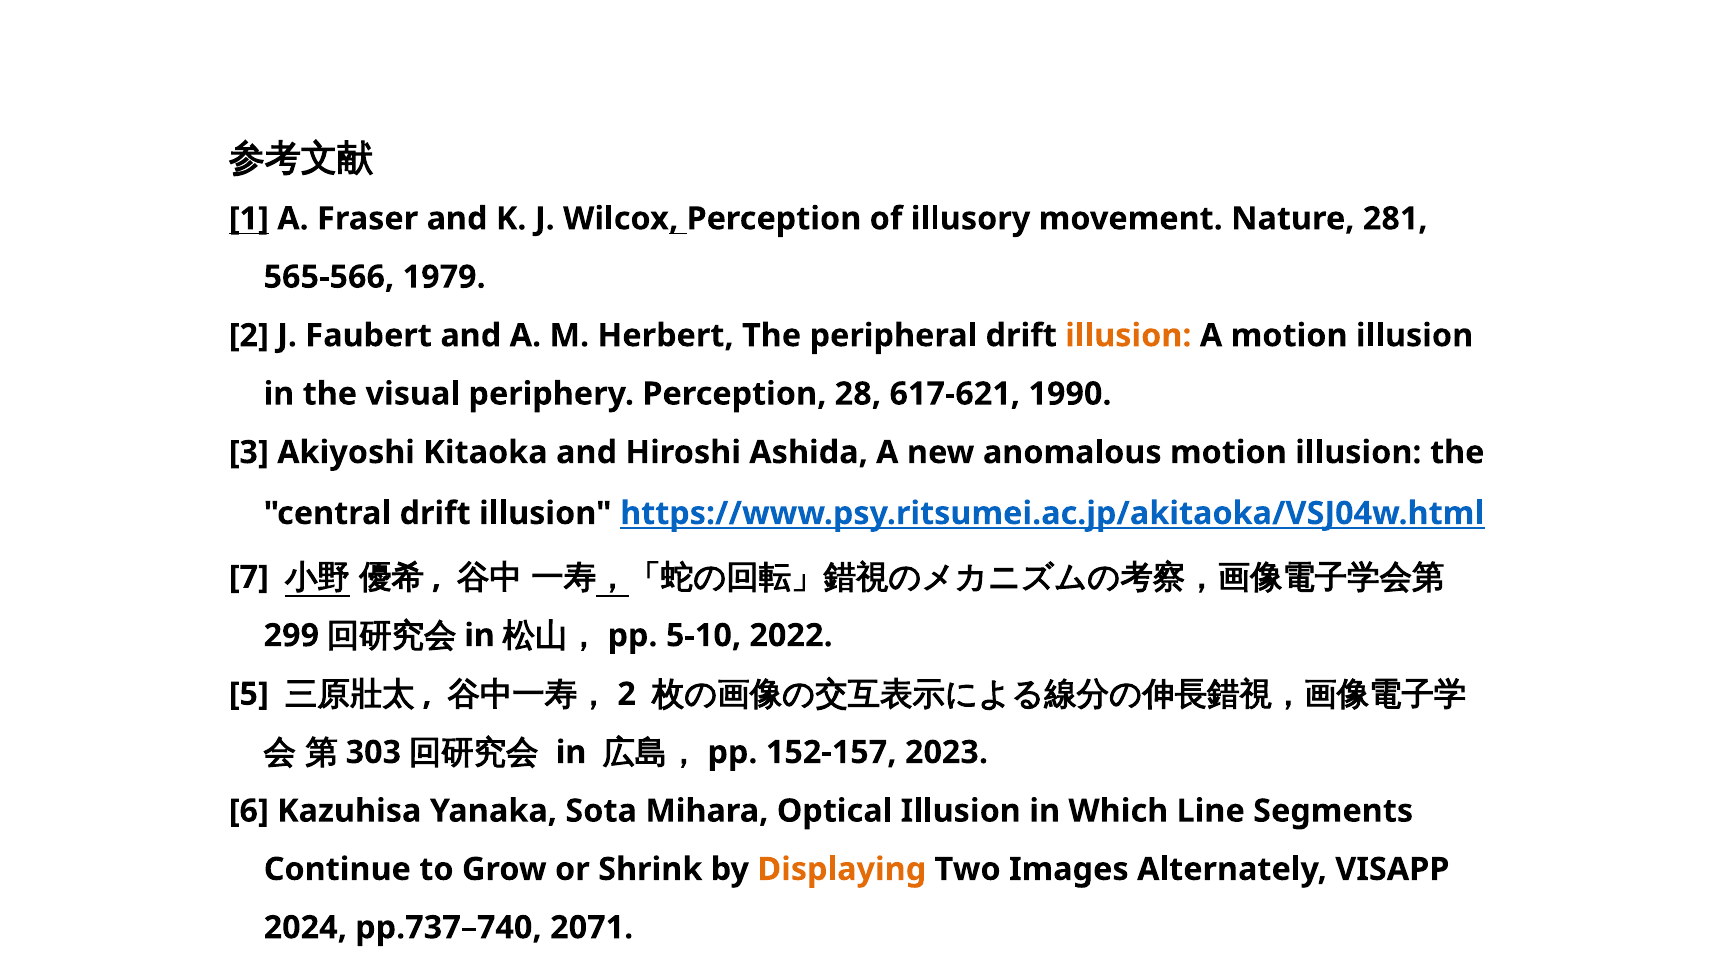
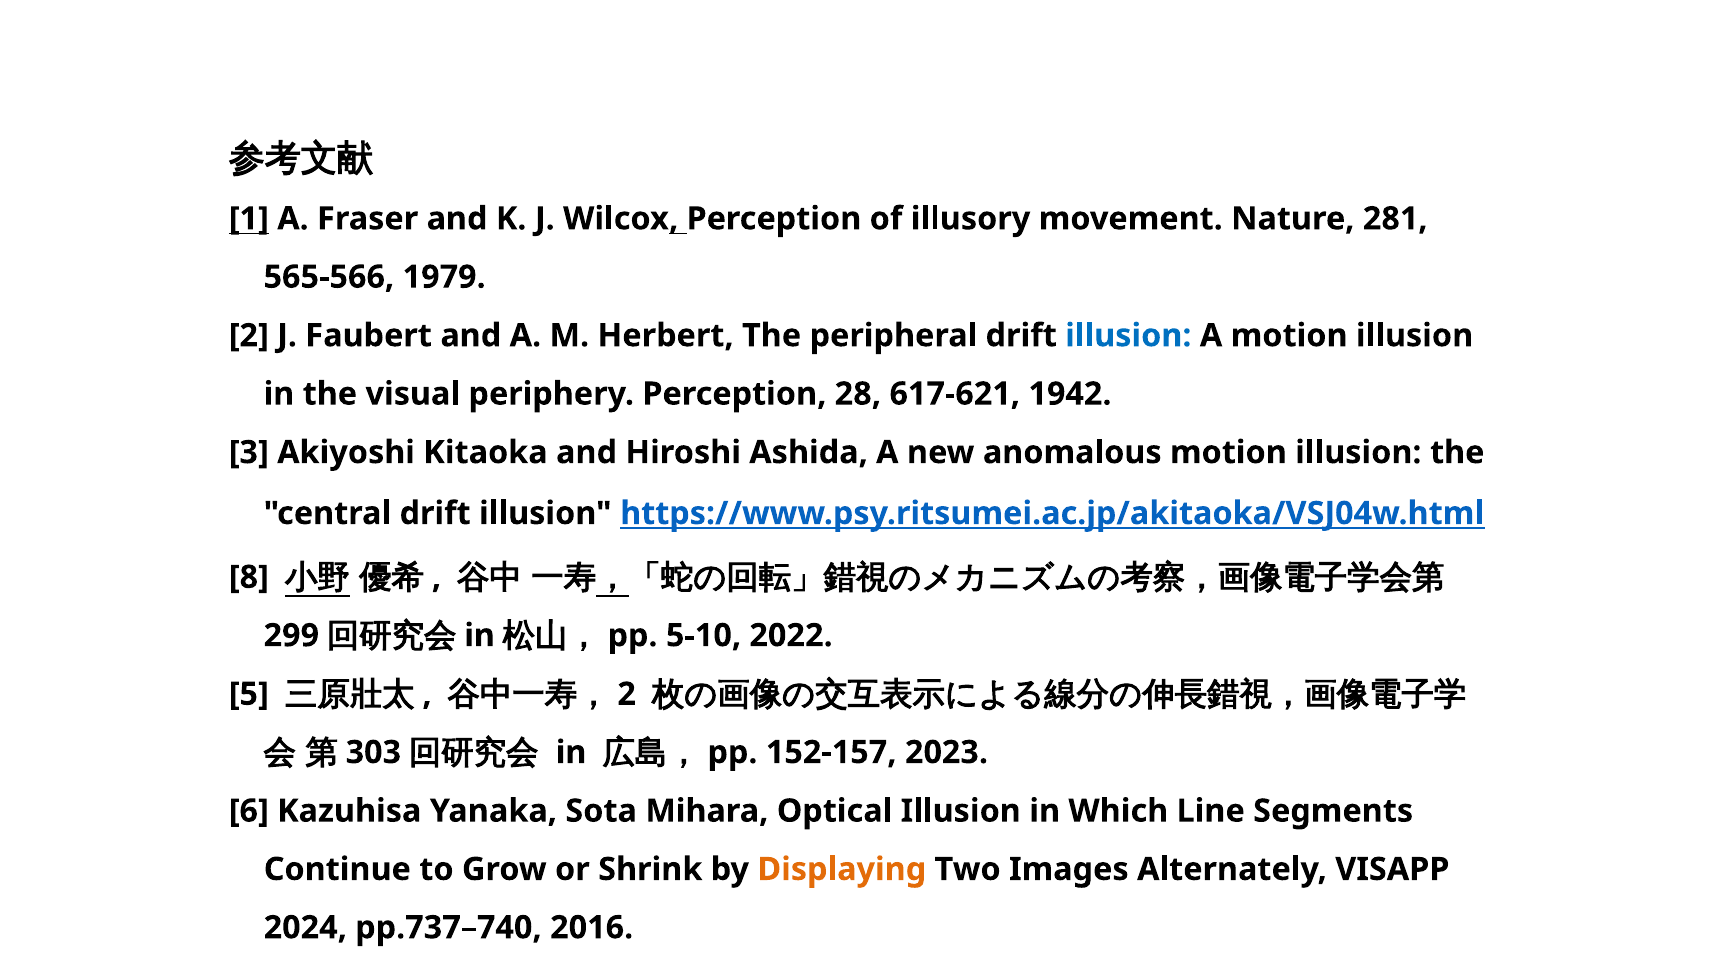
illusion colour: orange -> blue (1128, 336)
1990: 1990 -> 1942 (1070, 394)
7: 7 -> 8 (249, 577)
2071: 2071 -> 2016 (592, 928)
